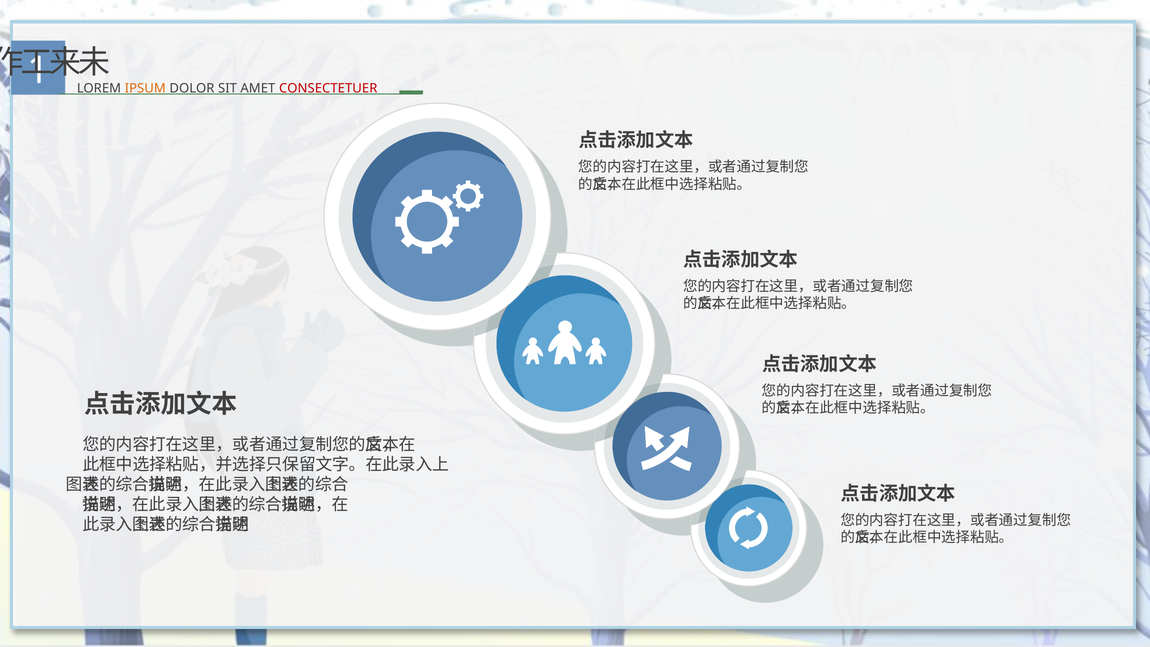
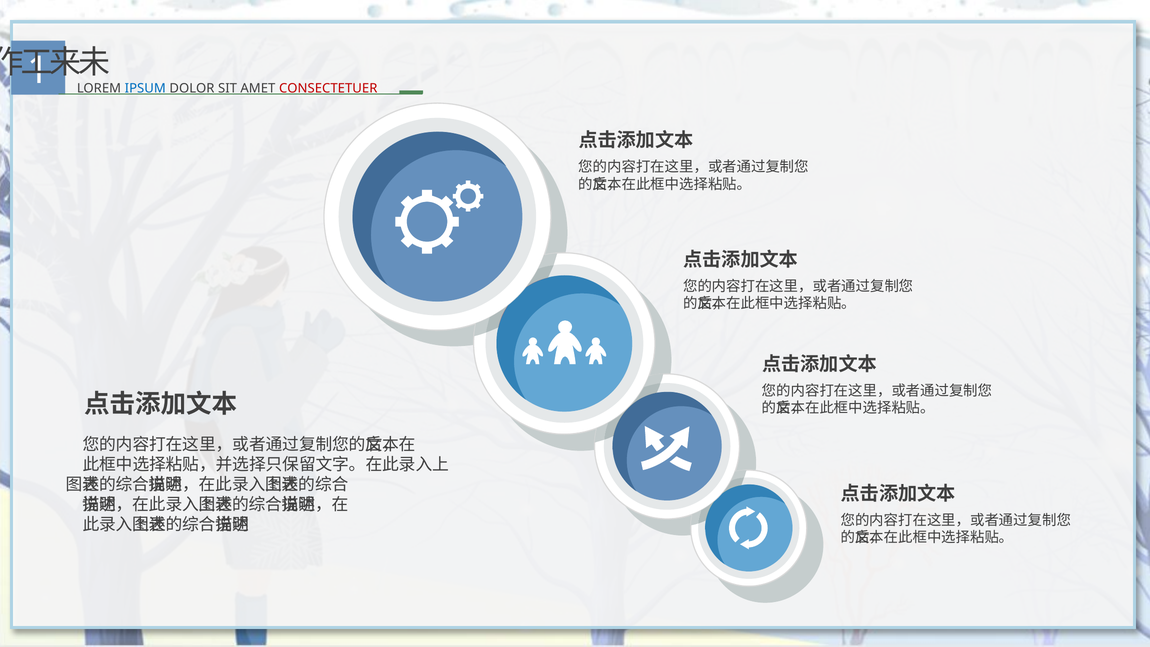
IPSUM colour: orange -> blue (145, 88)
